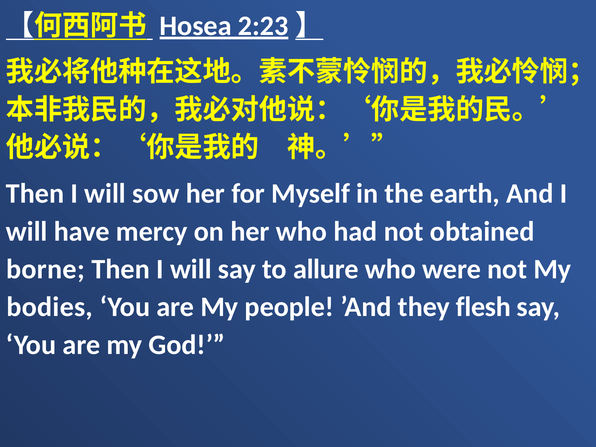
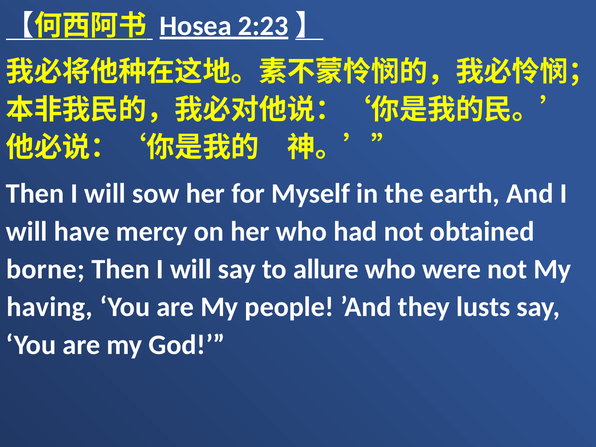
bodies: bodies -> having (50, 307)
flesh: flesh -> lusts (483, 307)
